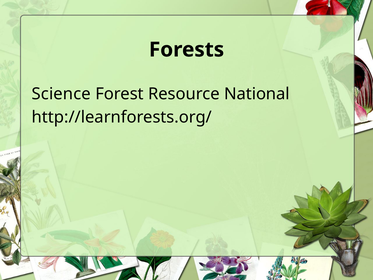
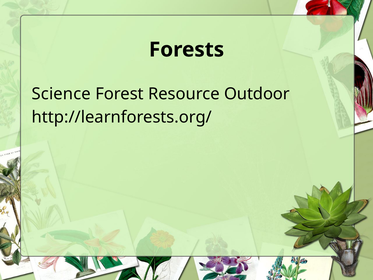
National: National -> Outdoor (257, 94)
